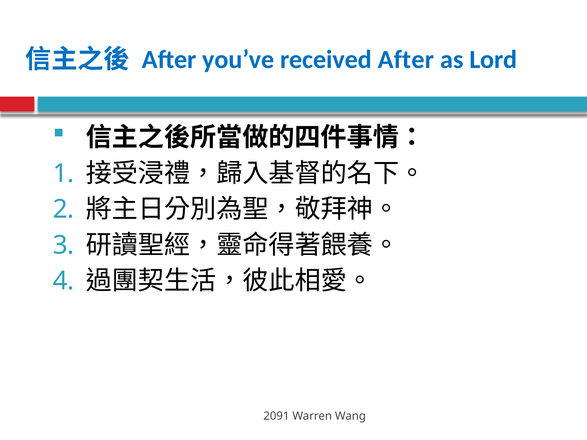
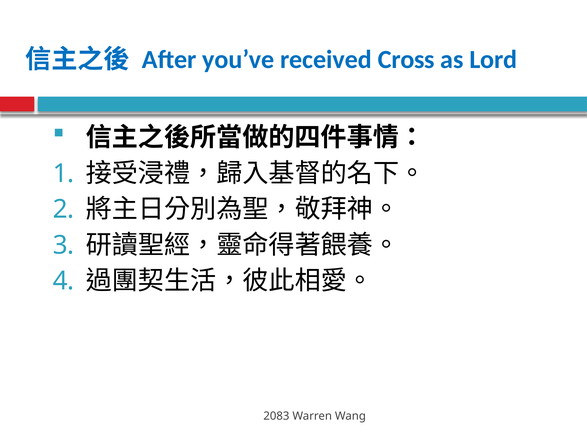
received After: After -> Cross (406, 59)
2091: 2091 -> 2083 (276, 416)
